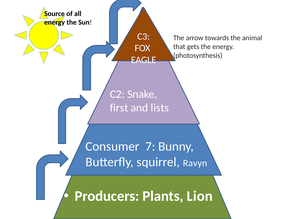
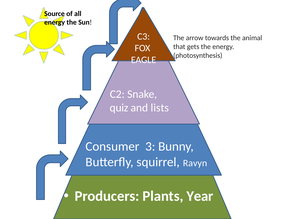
first: first -> quiz (119, 108)
7: 7 -> 3 (150, 146)
Lion: Lion -> Year (200, 196)
